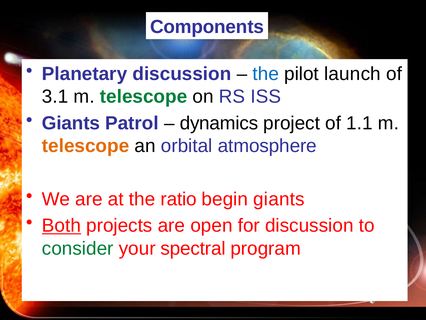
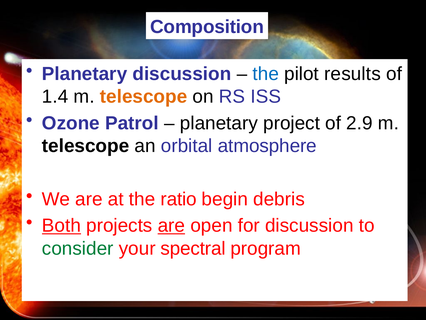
Components: Components -> Composition (207, 27)
launch: launch -> results (353, 74)
3.1: 3.1 -> 1.4 (55, 97)
telescope colour: green -> orange (144, 97)
Giants: Giants -> Ozone (71, 123)
dynamics: dynamics -> planetary (219, 123)
1.1: 1.1 -> 2.9 (359, 123)
telescope colour: orange -> black (86, 146)
begin giants: giants -> debris (279, 199)
are underline: none -> present (171, 225)
